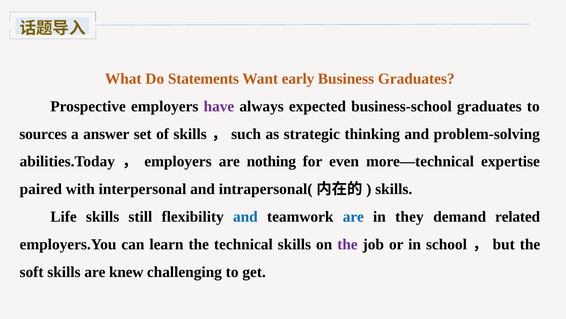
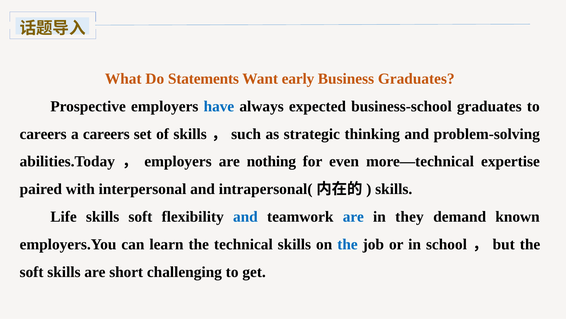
have colour: purple -> blue (219, 106)
sources: sources -> careers (43, 134)
a answer: answer -> careers (106, 134)
skills still: still -> soft (140, 216)
related: related -> known (518, 216)
the colour: purple -> blue (347, 244)
knew: knew -> short (126, 272)
